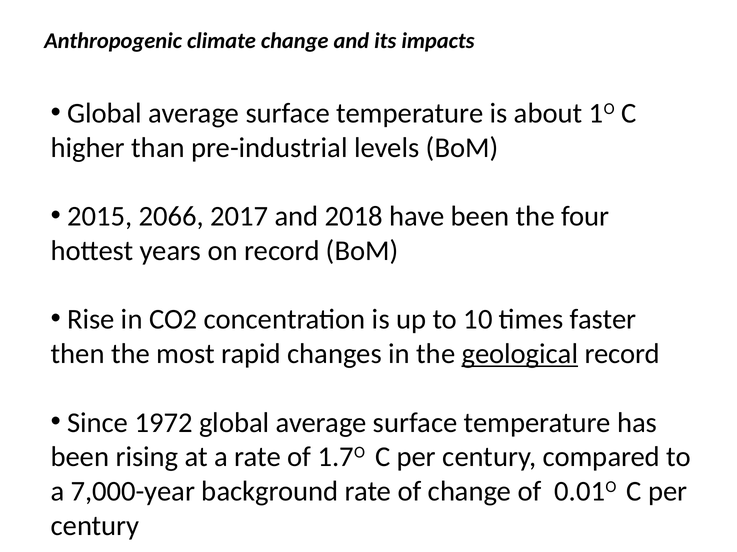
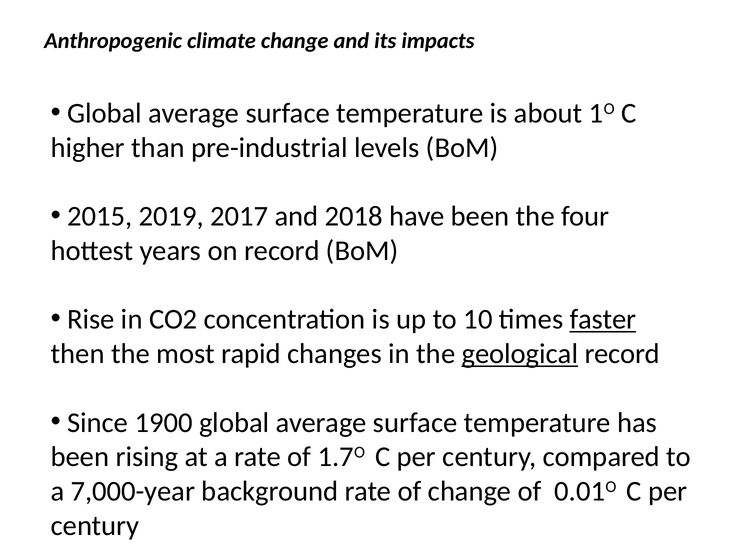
2066: 2066 -> 2019 (171, 217)
faster underline: none -> present (603, 320)
1972: 1972 -> 1900 (164, 423)
